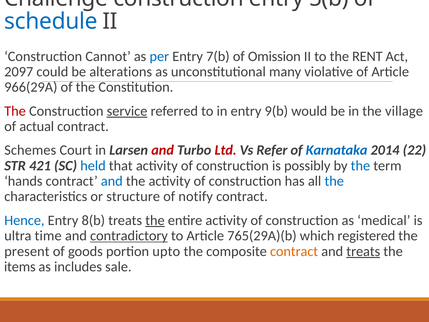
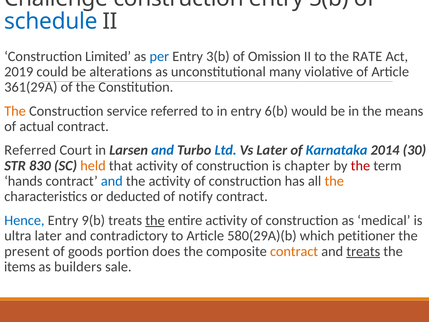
Cannot: Cannot -> Limited (108, 56)
7(b: 7(b -> 3(b (218, 56)
RENT: RENT -> RATE (367, 56)
2097: 2097 -> 2019 (19, 72)
966(29A: 966(29A -> 361(29A (31, 87)
The colour: red -> orange (15, 111)
service underline: present -> none (127, 111)
9(b: 9(b -> 6(b (276, 111)
village: village -> means (404, 111)
Schemes: Schemes -> Referred (30, 150)
and colour: red -> blue (163, 150)
Ltd colour: red -> blue (226, 150)
Vs Refer: Refer -> Later (272, 150)
22: 22 -> 30 (414, 150)
421: 421 -> 830 (40, 166)
held colour: blue -> orange (93, 166)
possibly: possibly -> chapter (307, 166)
the colour: blue -> red (360, 166)
the colour: blue -> orange (334, 181)
structure: structure -> deducted (133, 196)
8(b: 8(b -> 9(b (93, 220)
ultra time: time -> later (48, 236)
contradictory underline: present -> none (129, 236)
765(29A)(b: 765(29A)(b -> 580(29A)(b (262, 236)
registered: registered -> petitioner (366, 236)
upto: upto -> does (166, 251)
includes: includes -> builders (78, 267)
